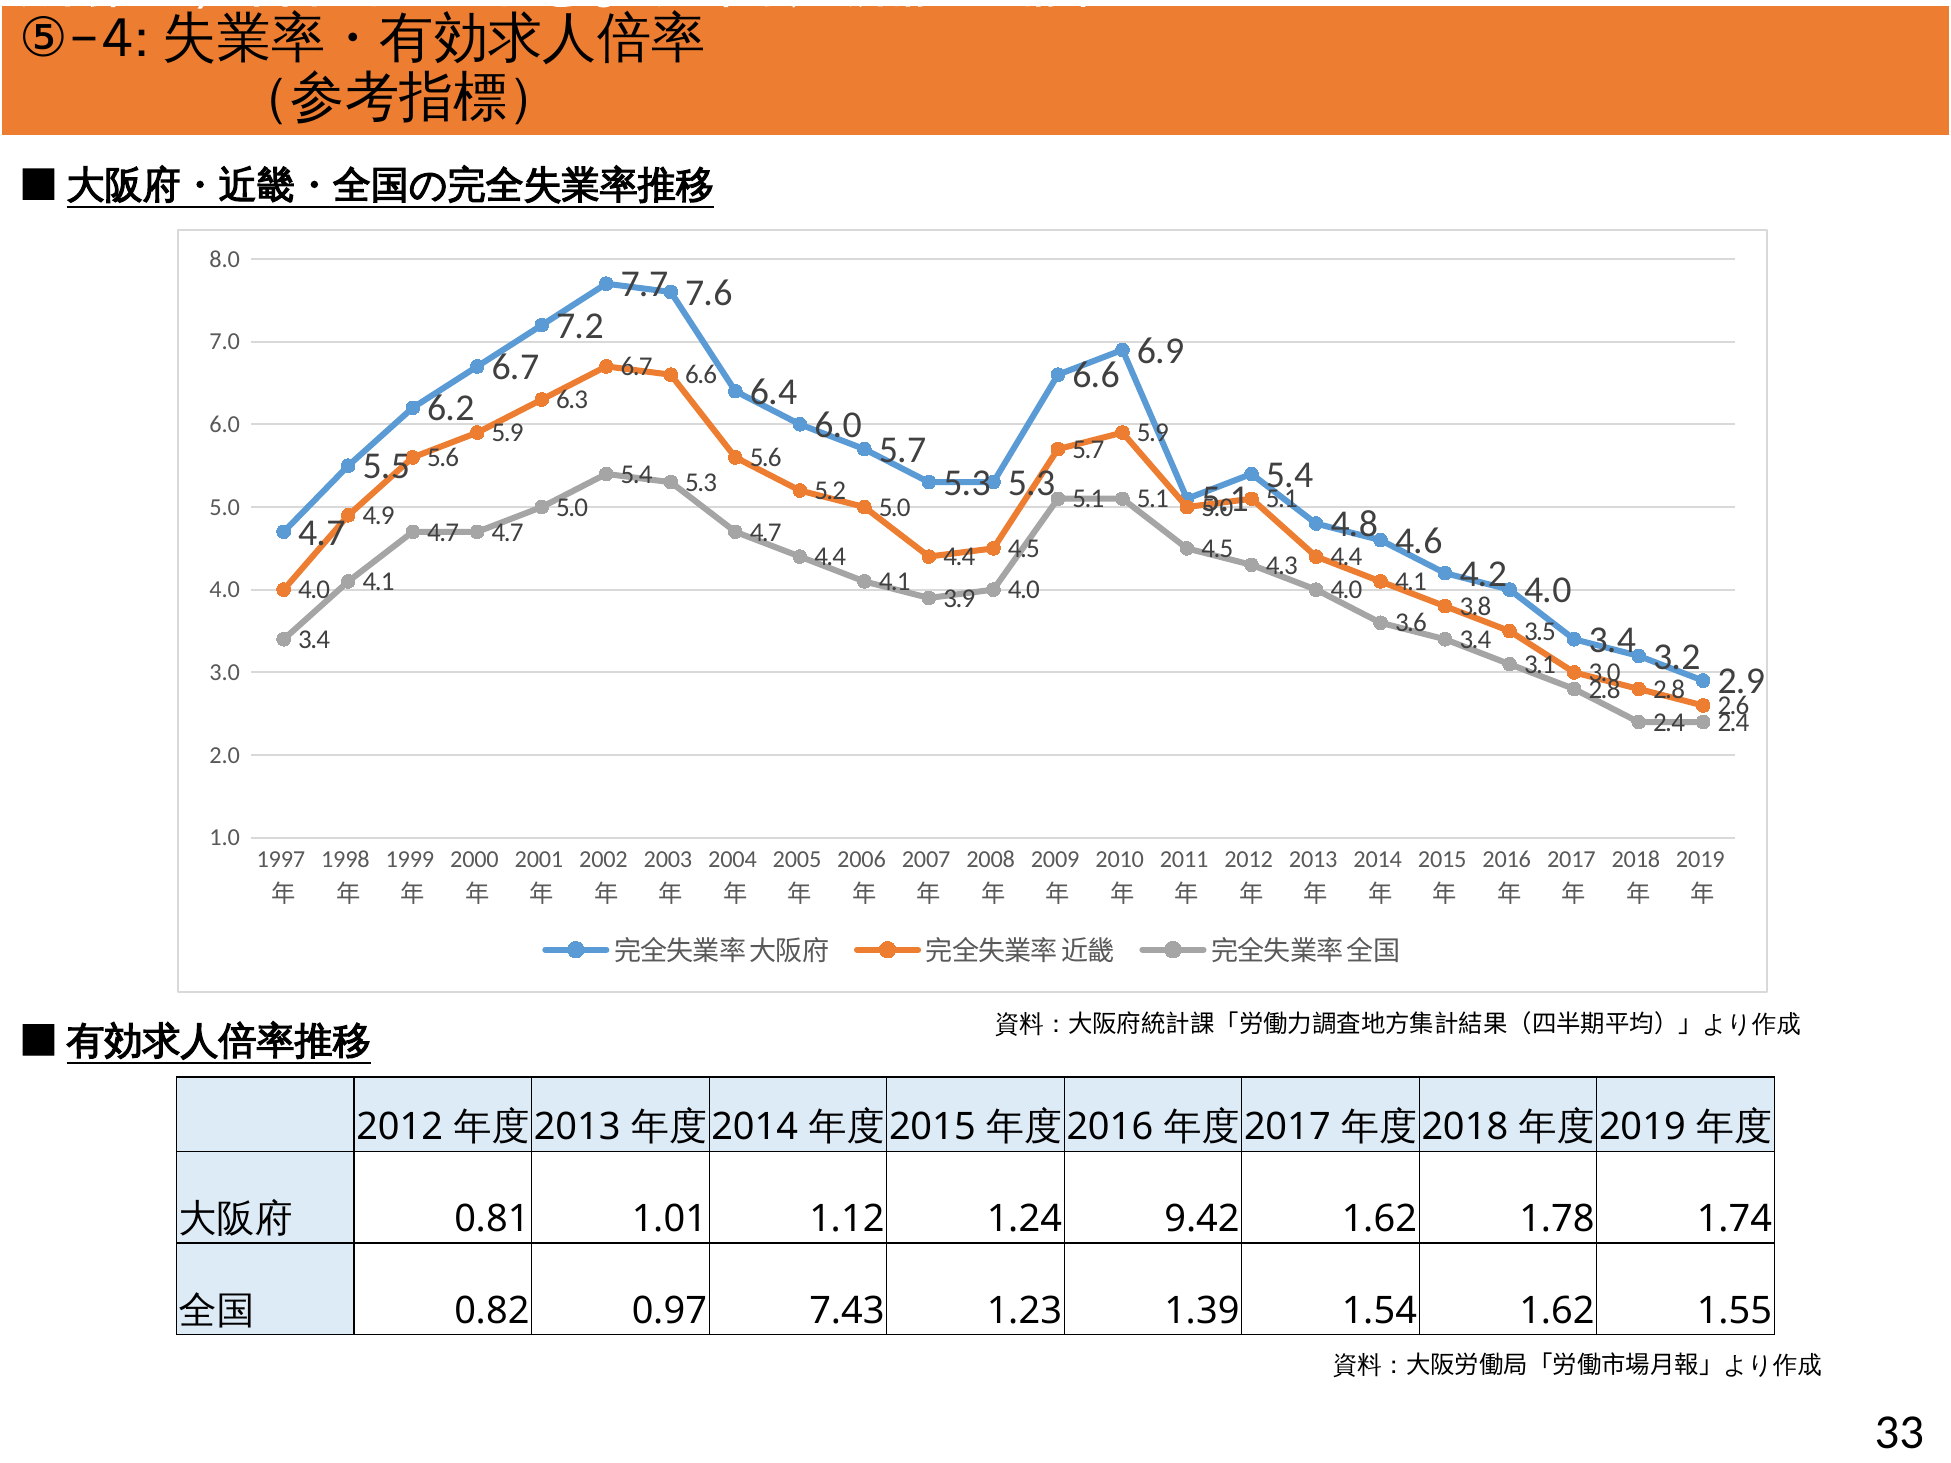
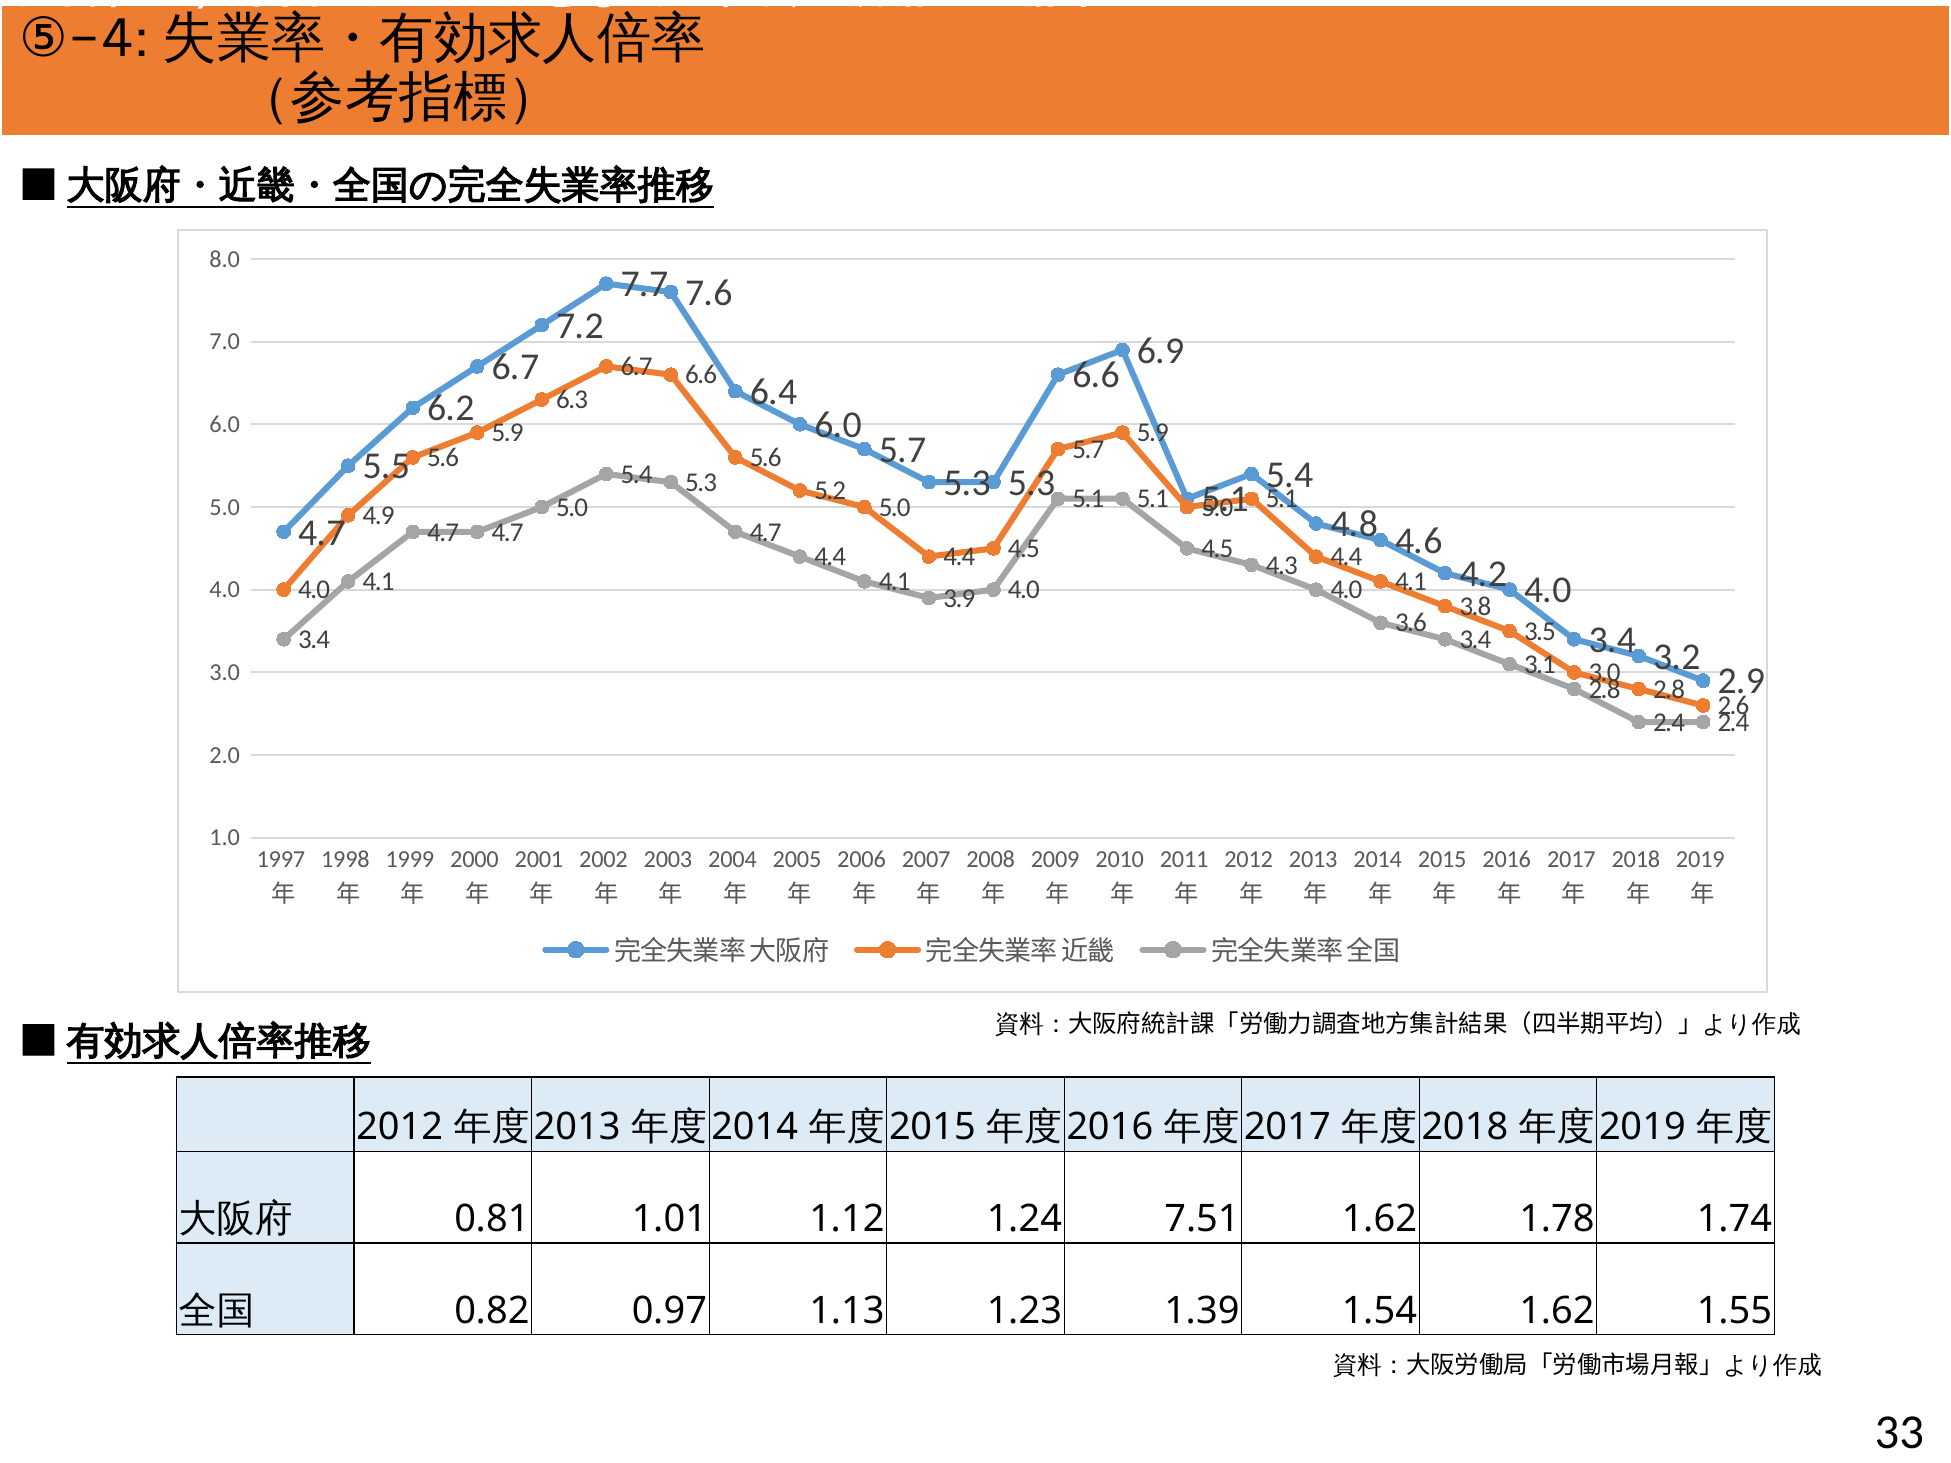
9.42: 9.42 -> 7.51 (1202, 1220)
7.43: 7.43 -> 1.13 (847, 1311)
